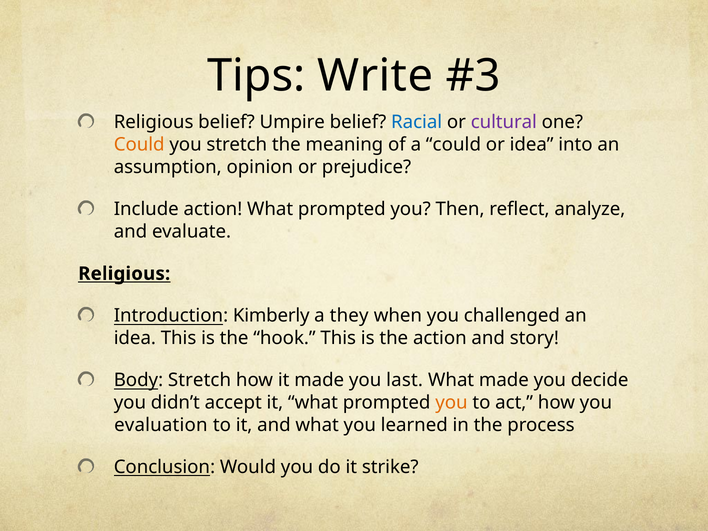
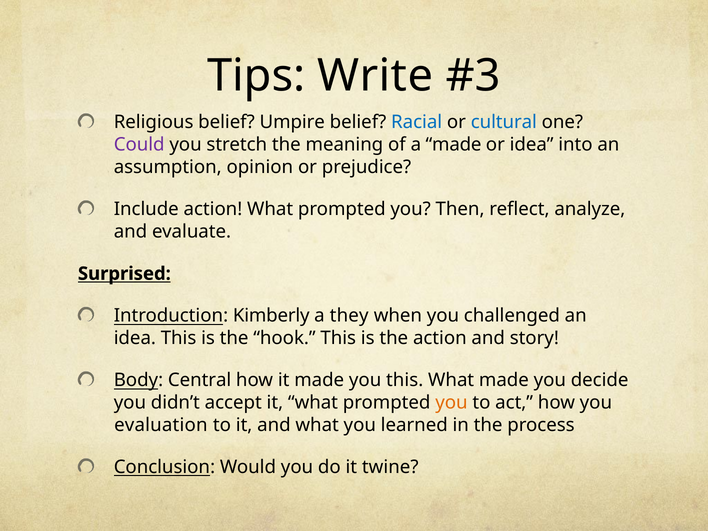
cultural colour: purple -> blue (504, 122)
Could colour: orange -> purple (139, 145)
a could: could -> made (454, 145)
Religious: Religious -> Surprised (124, 274)
Body Stretch: Stretch -> Central (200, 380)
you last: last -> this (405, 380)
strike: strike -> twine (390, 467)
